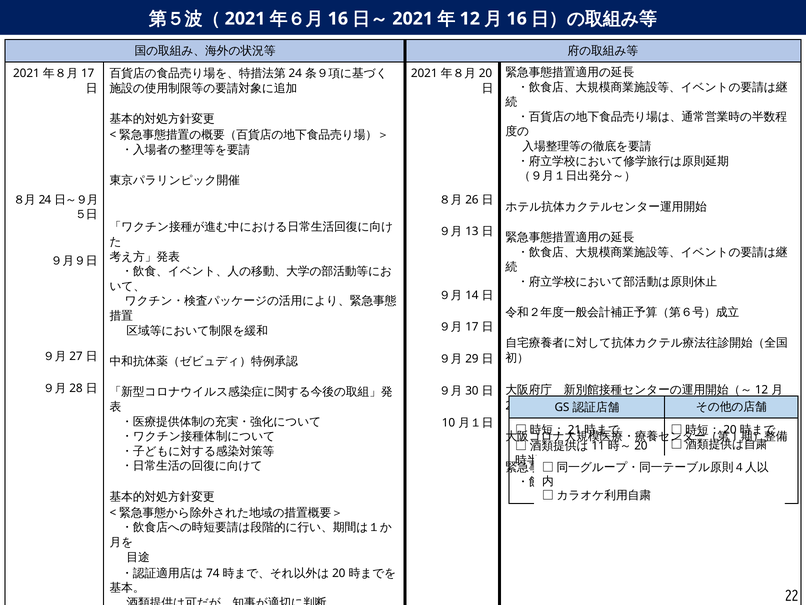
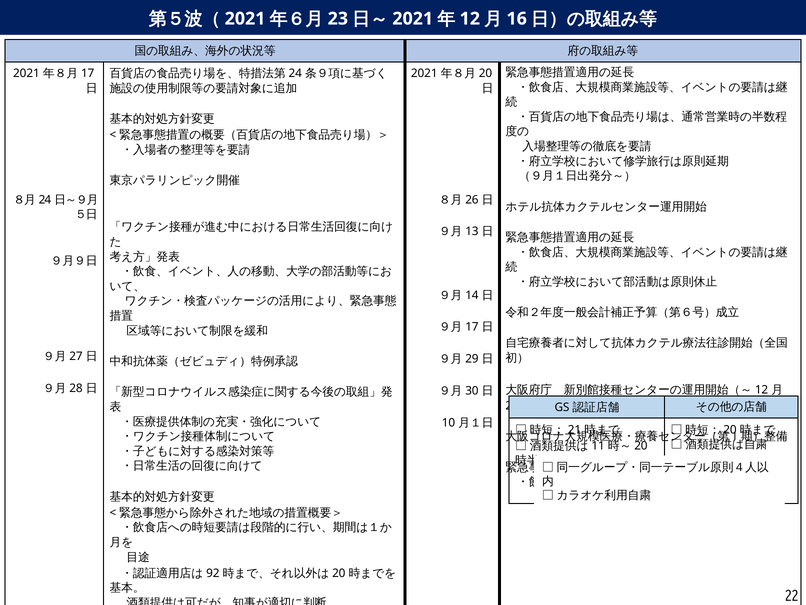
16: 16 -> 23 (338, 19)
74: 74 -> 92 (213, 573)
